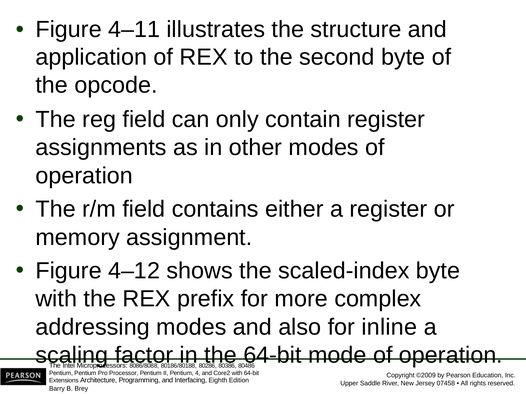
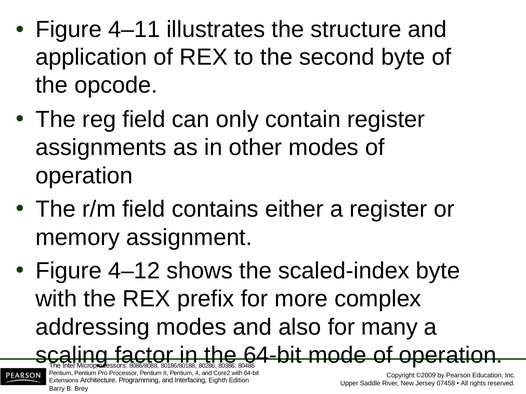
inline: inline -> many (390, 327)
